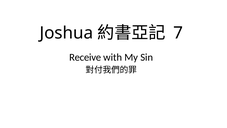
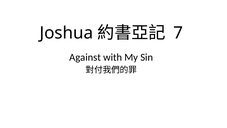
Receive: Receive -> Against (85, 57)
